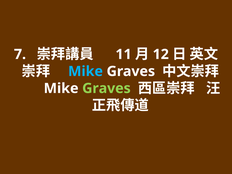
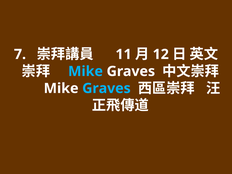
Graves colour: light green -> light blue (106, 88)
